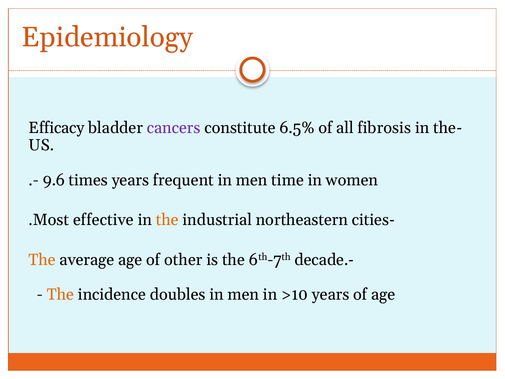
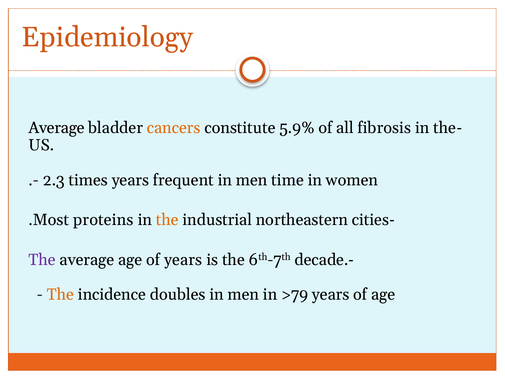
Efficacy: Efficacy -> Average (57, 128)
cancers colour: purple -> orange (174, 128)
6.5%: 6.5% -> 5.9% (297, 128)
9.6: 9.6 -> 2.3 (54, 180)
effective: effective -> proteins (103, 220)
The colour: orange -> purple (42, 260)
of other: other -> years (183, 260)
>10: >10 -> >79 (295, 294)
